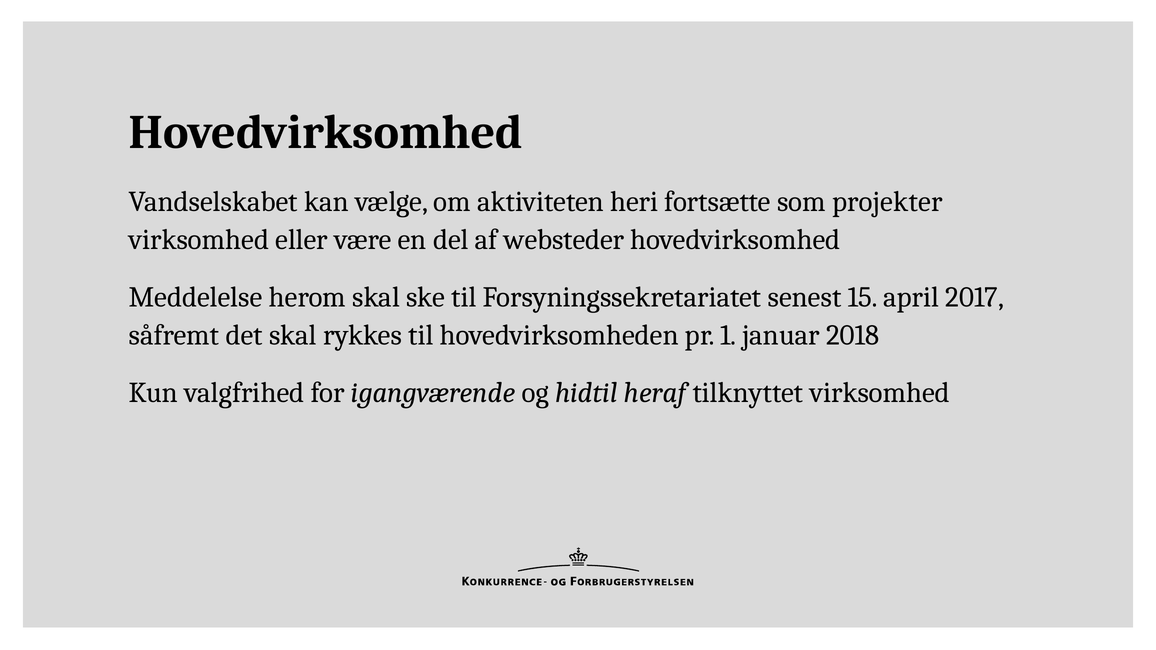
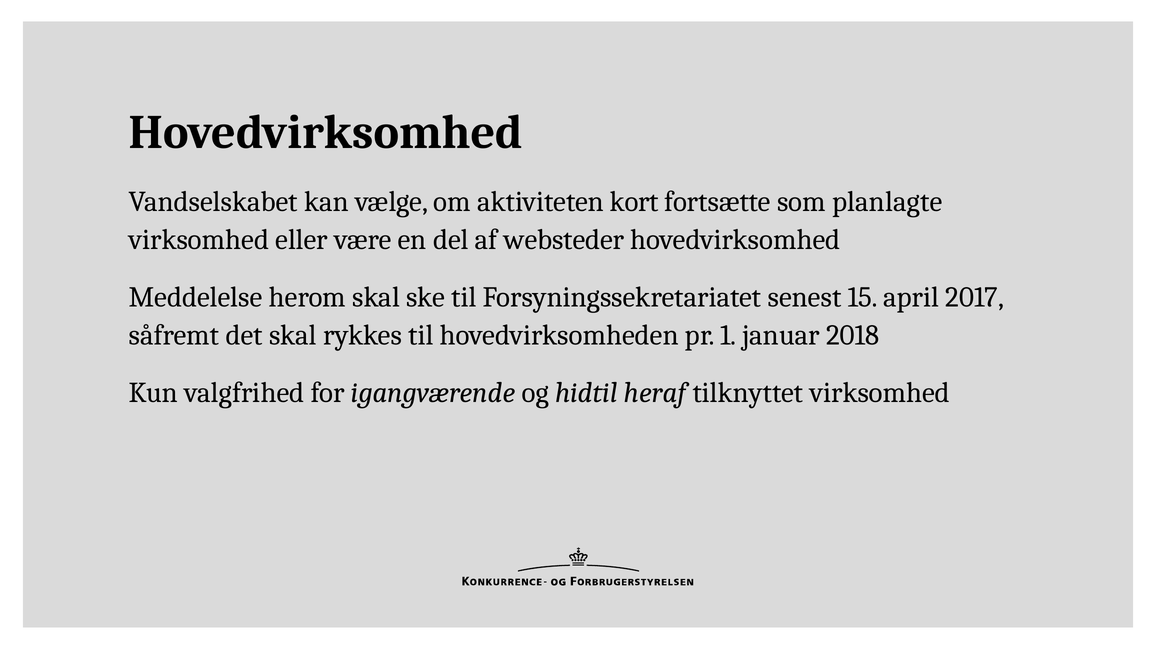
heri: heri -> kort (634, 202)
projekter: projekter -> planlagte (887, 202)
